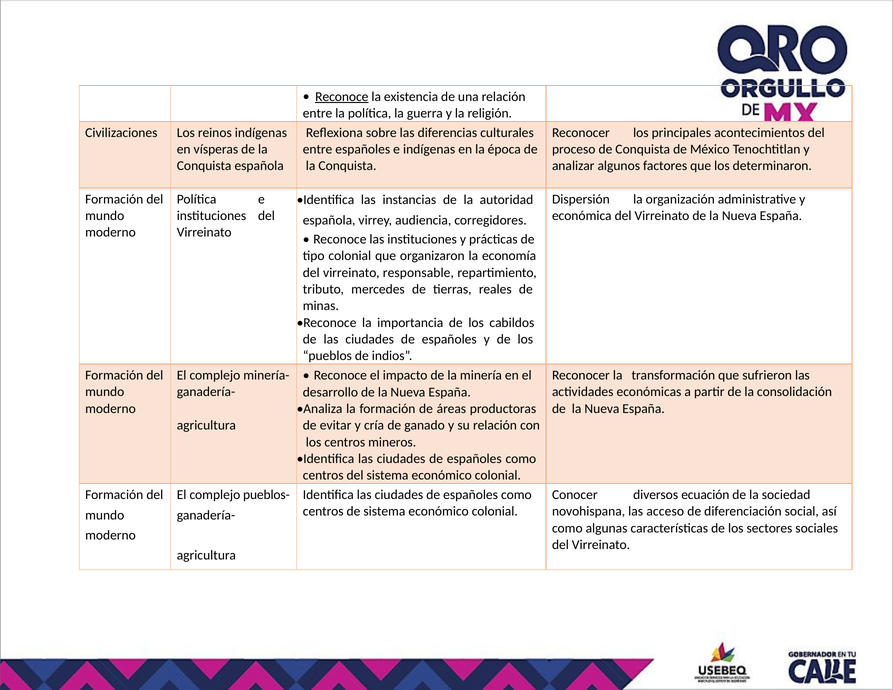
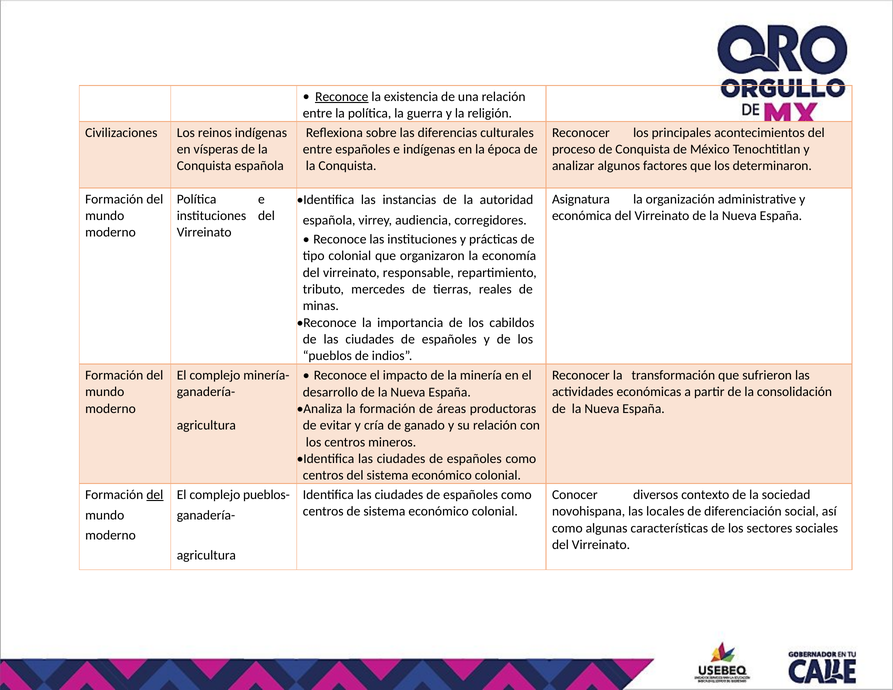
Dispersión: Dispersión -> Asignatura (581, 199)
del underline: none -> present (155, 495)
ecuación: ecuación -> contexto (705, 495)
acceso: acceso -> locales (665, 511)
